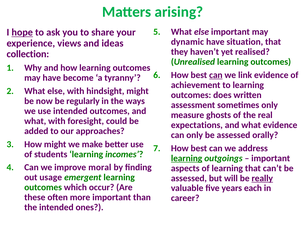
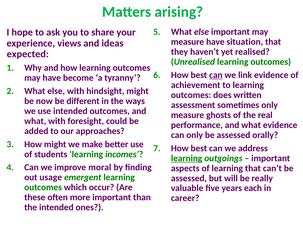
hope underline: present -> none (22, 32)
dynamic: dynamic -> measure (188, 42)
collection: collection -> expected (28, 54)
regularly: regularly -> different (83, 101)
expectations: expectations -> performance (197, 125)
really underline: present -> none (262, 178)
